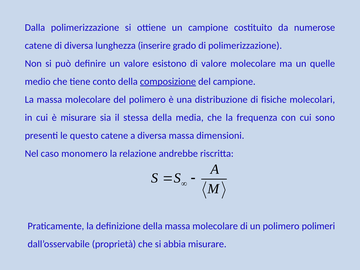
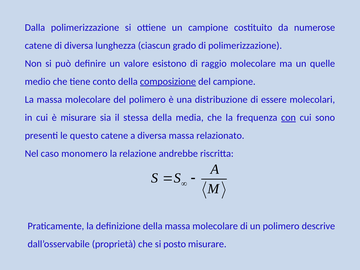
inserire: inserire -> ciascun (154, 46)
di valore: valore -> raggio (214, 64)
fisiche: fisiche -> essere (274, 100)
con underline: none -> present (289, 118)
dimensioni: dimensioni -> relazionato (220, 136)
polimeri: polimeri -> descrive (318, 226)
abbia: abbia -> posto (175, 244)
